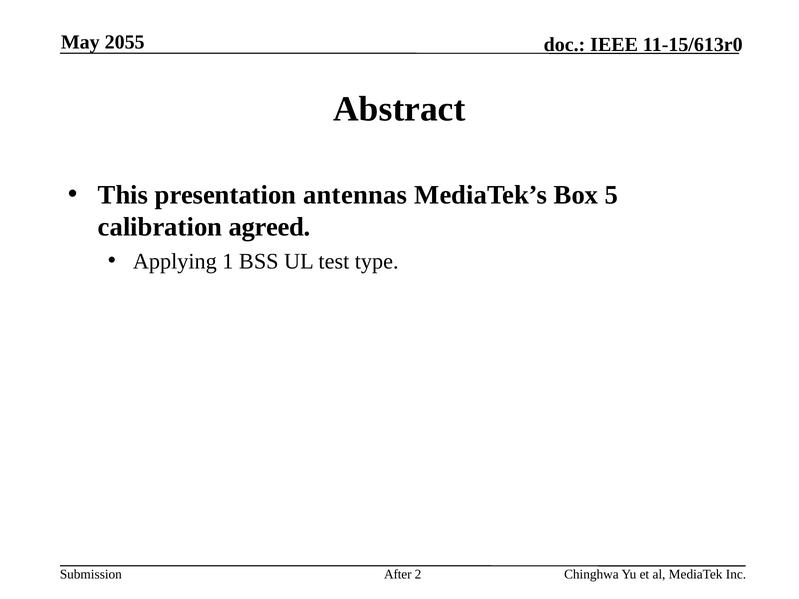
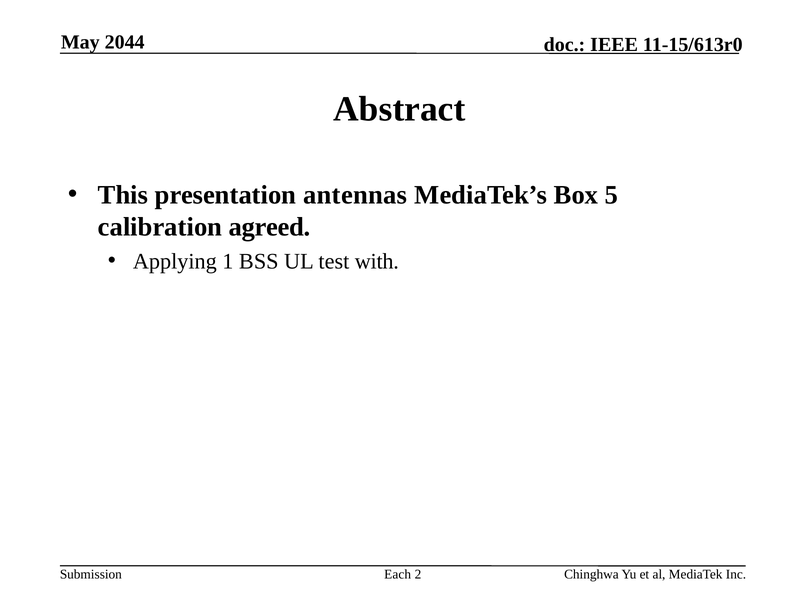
2055: 2055 -> 2044 (125, 42)
type: type -> with (377, 261)
After: After -> Each (398, 575)
